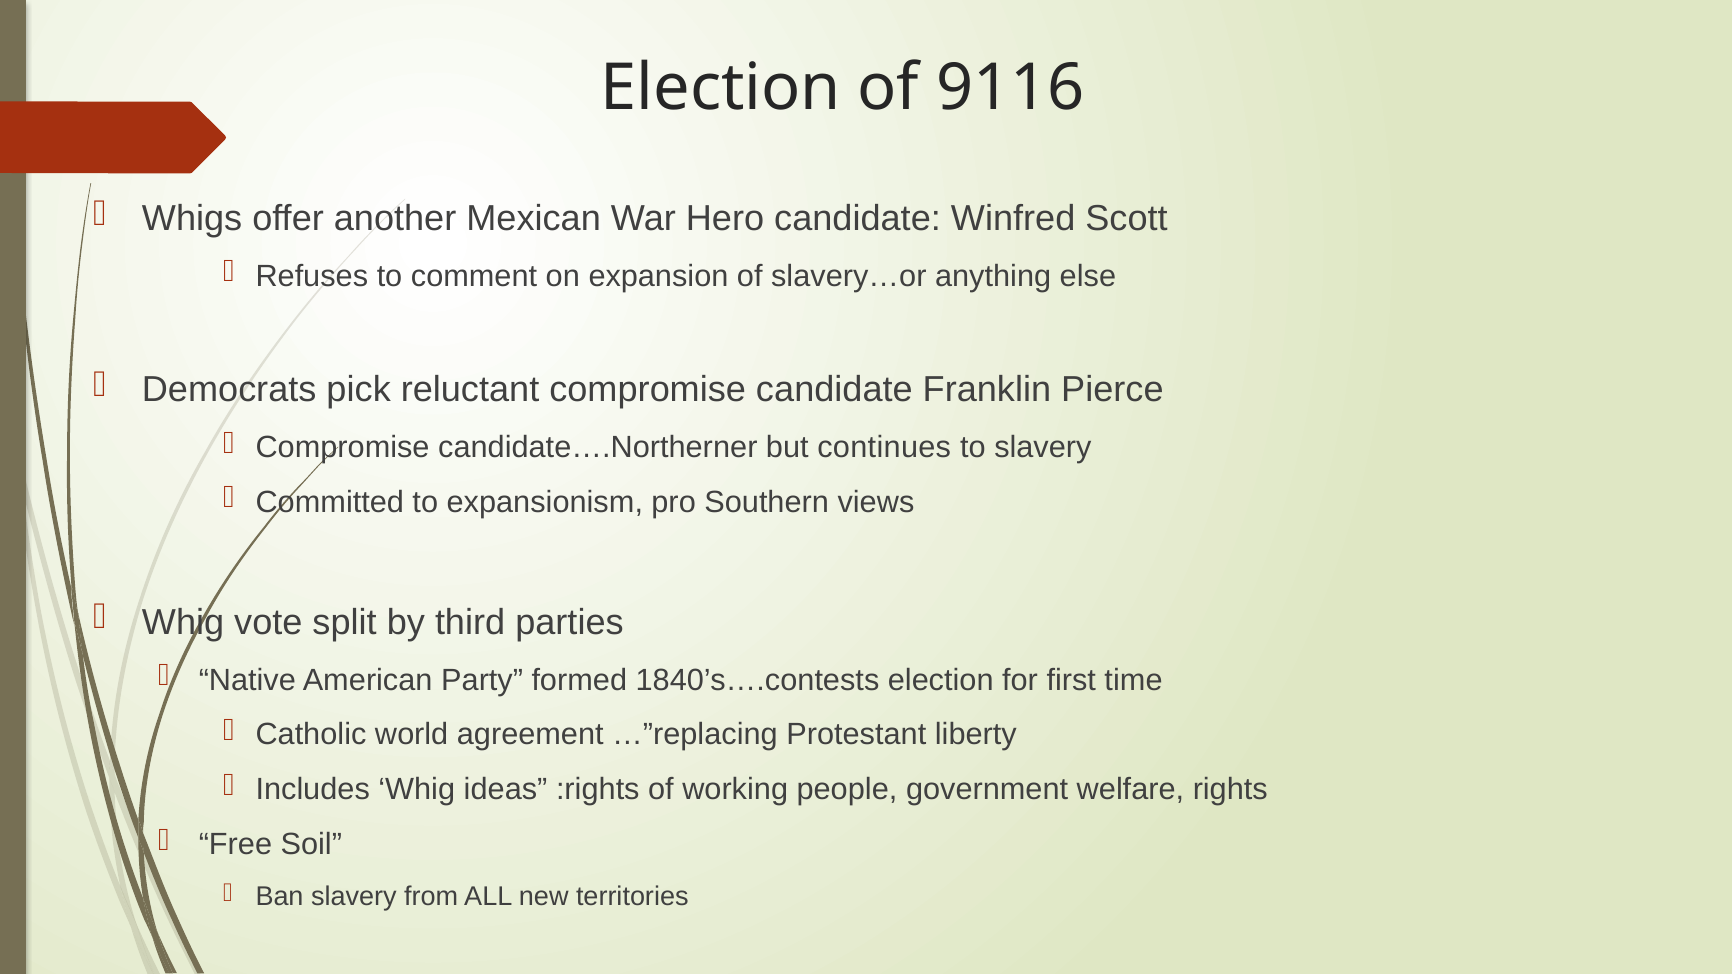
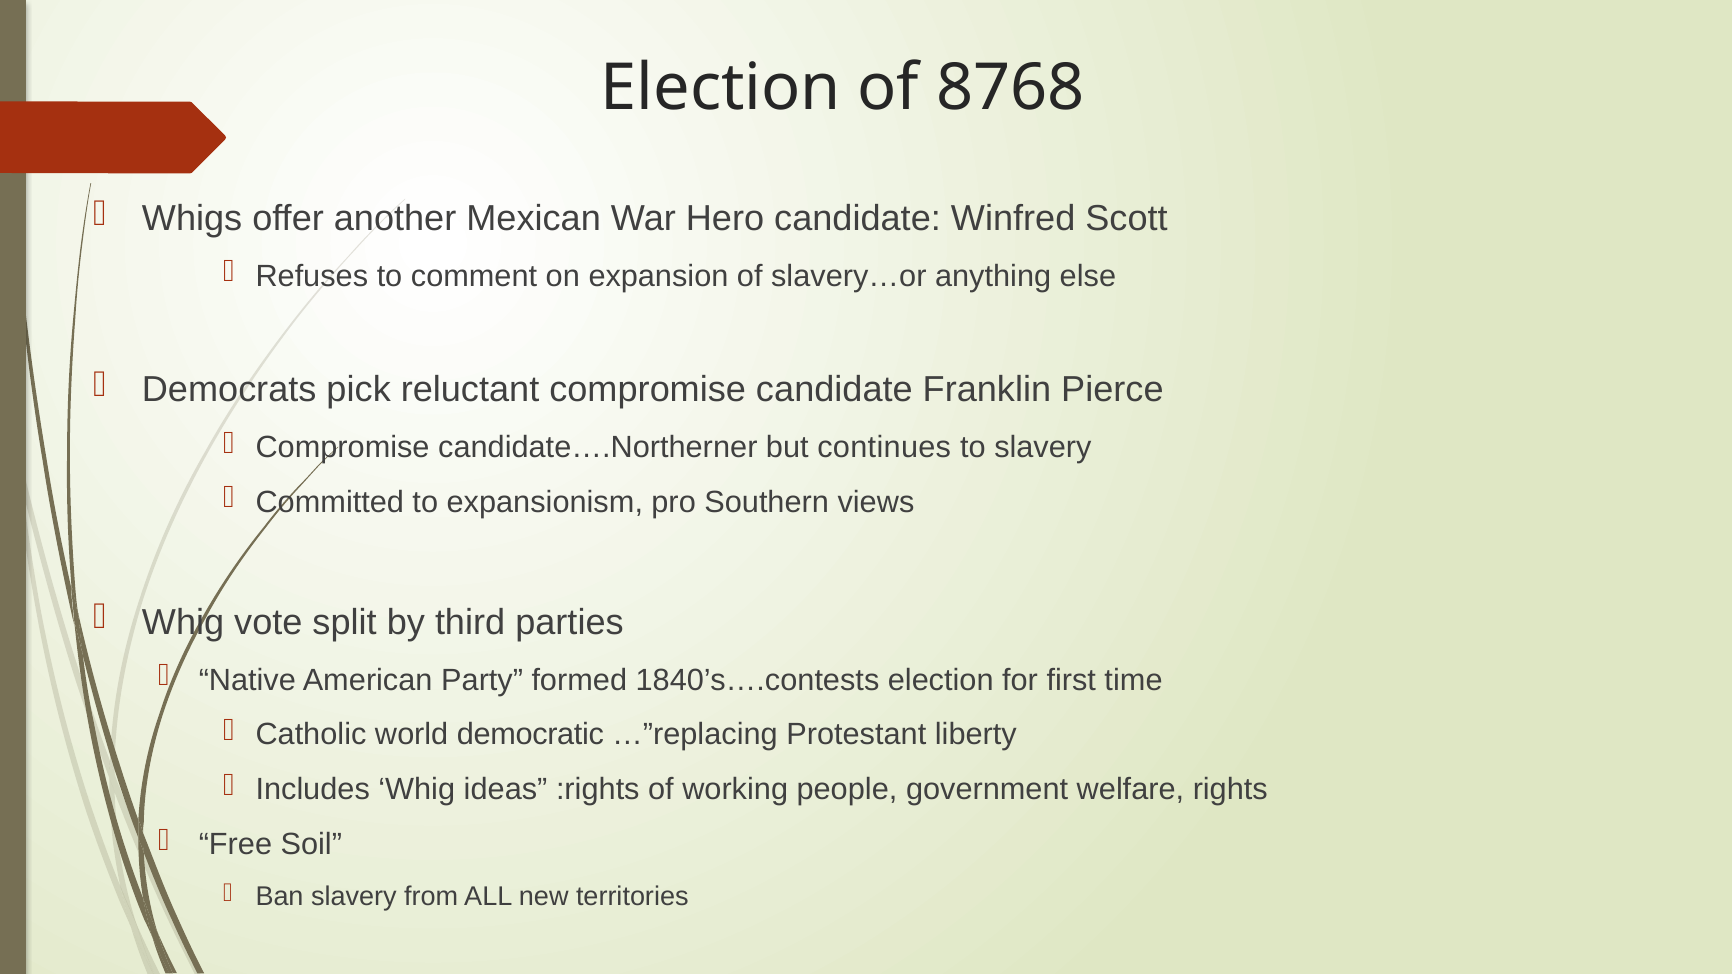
9116: 9116 -> 8768 (1010, 88)
agreement: agreement -> democratic (530, 735)
